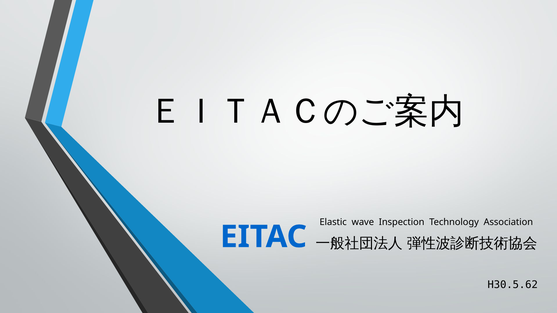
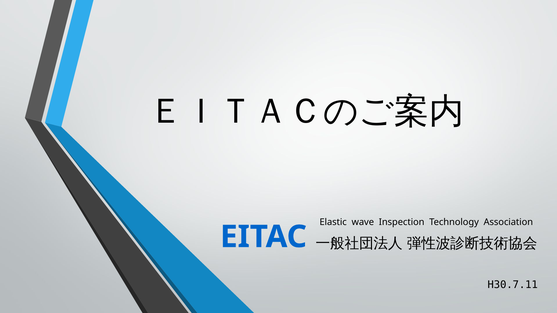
H30.5.62: H30.5.62 -> H30.7.11 (513, 285)
